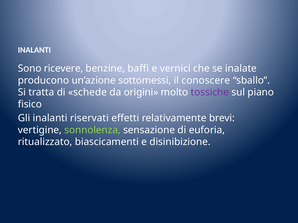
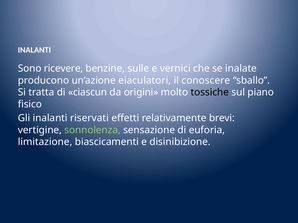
baffi: baffi -> sulle (138, 69)
sottomessi: sottomessi -> eiaculatori (145, 81)
schede: schede -> ciascun (88, 93)
tossiche colour: purple -> black (210, 93)
ritualizzato: ritualizzato -> limitazione (45, 142)
